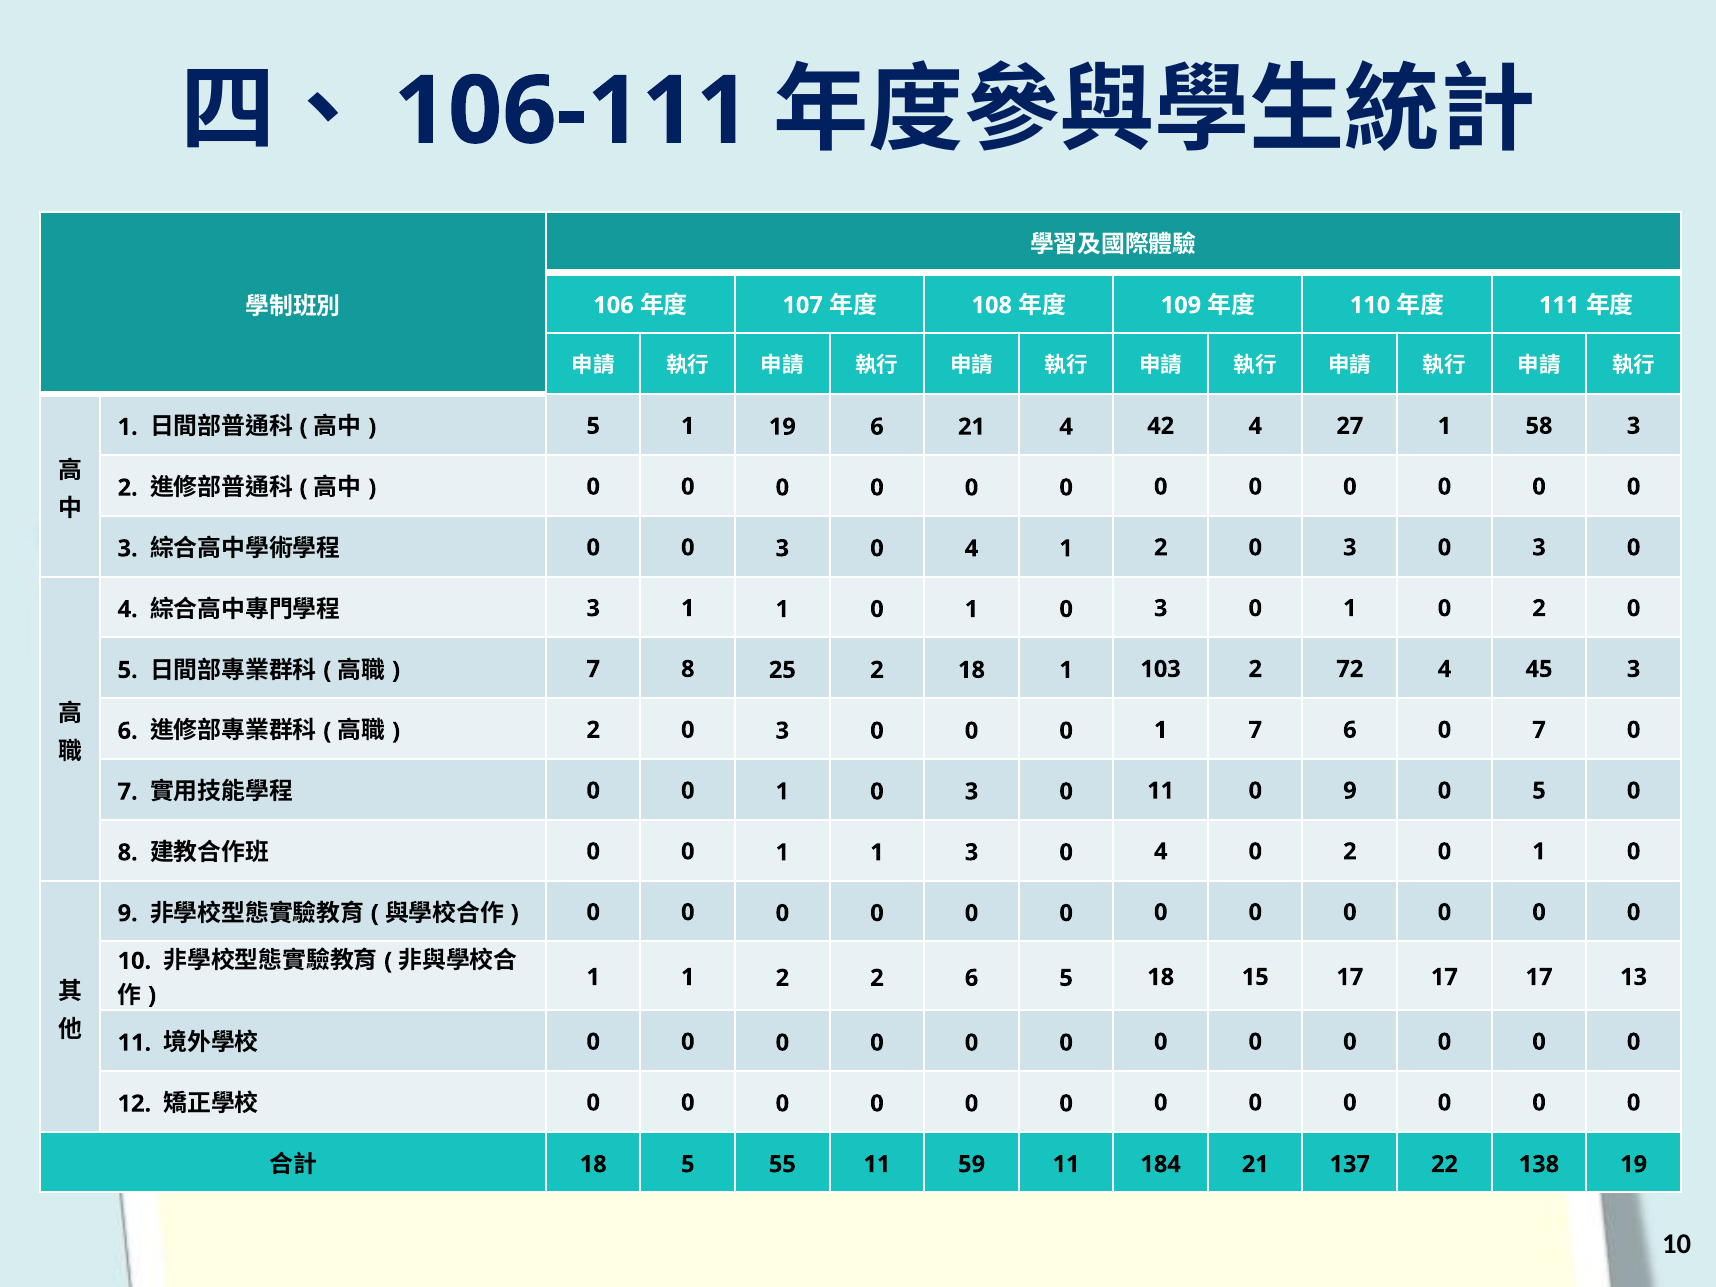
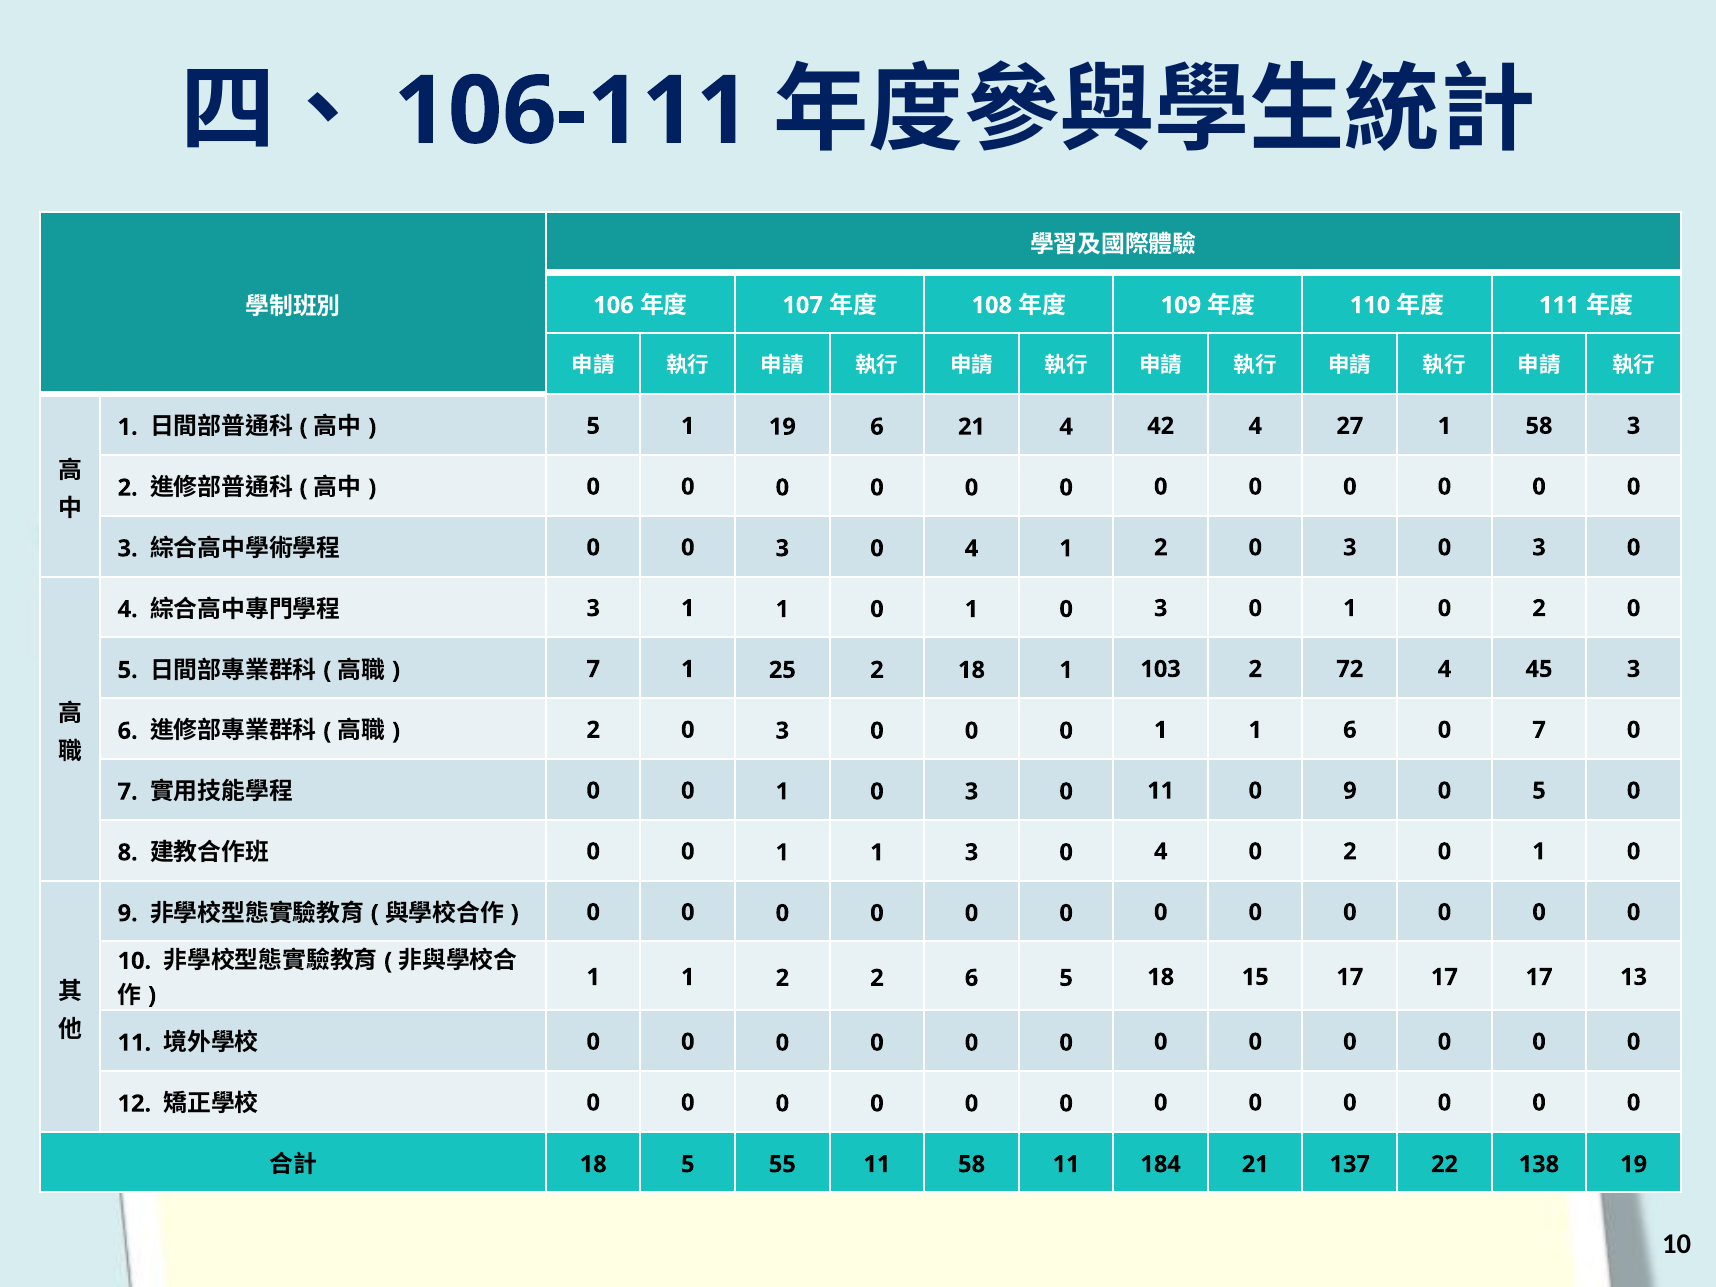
7 8: 8 -> 1 (688, 669)
7: 7 -> 1 (1255, 730)
11 59: 59 -> 58 (972, 1164)
